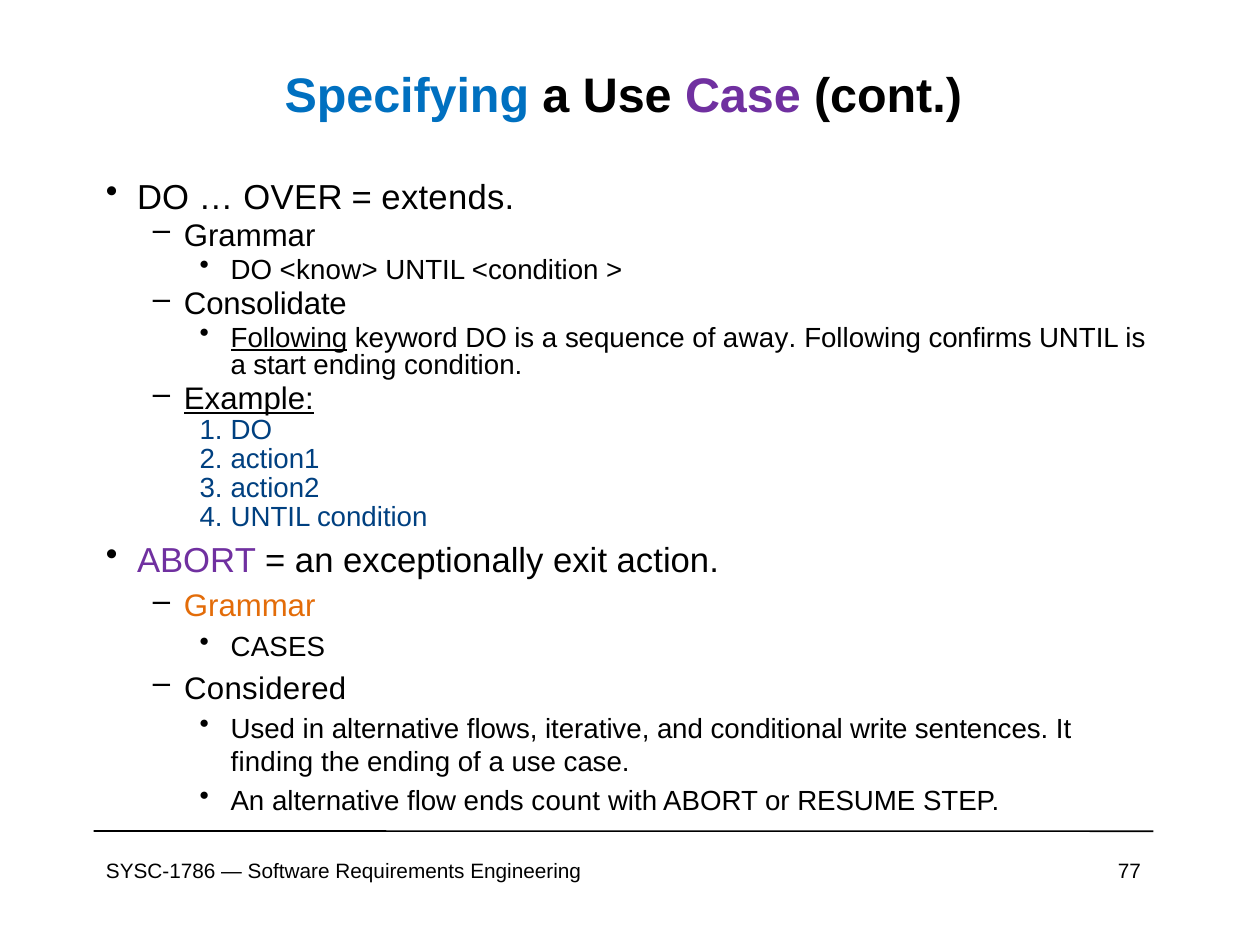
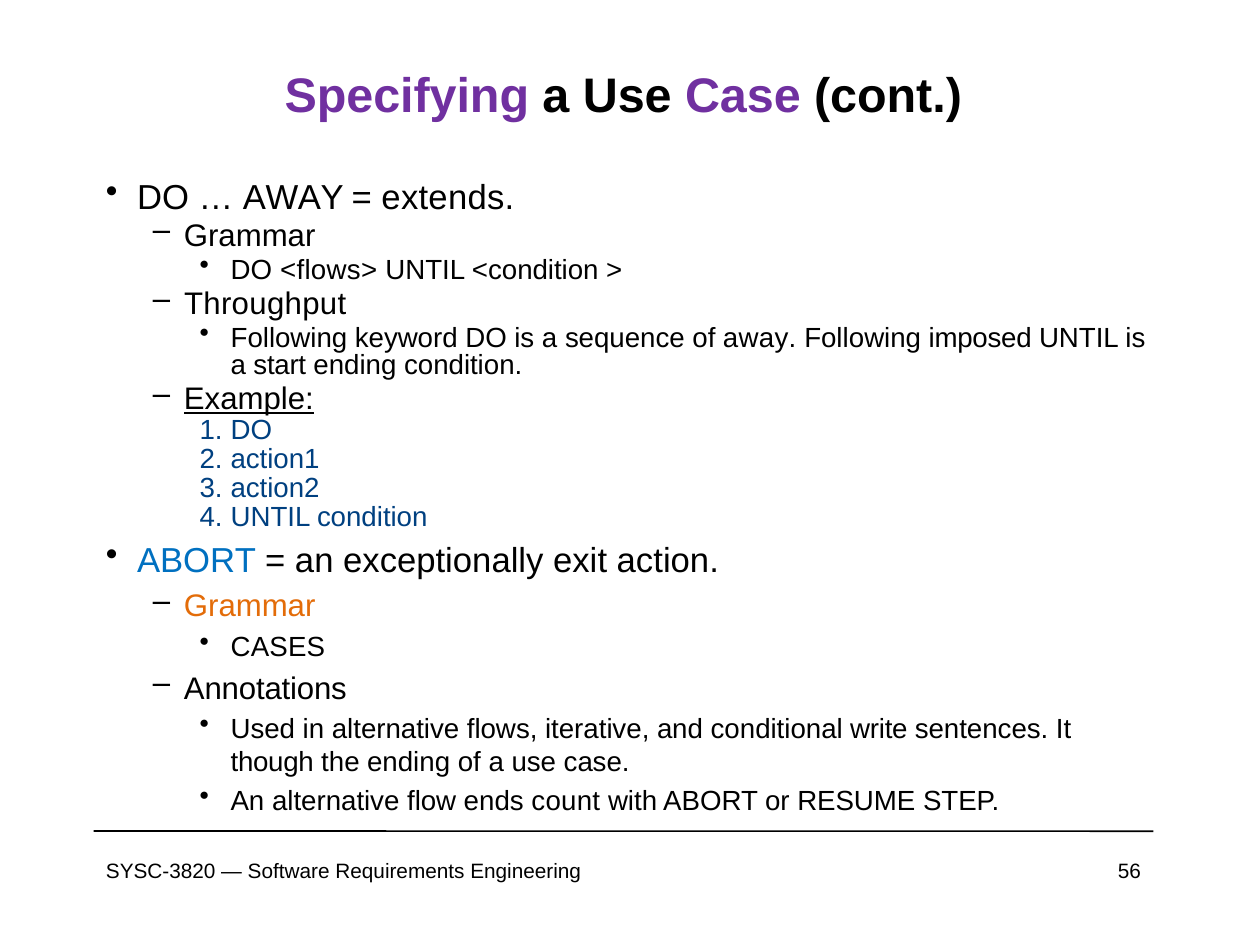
Specifying colour: blue -> purple (407, 97)
OVER: OVER -> AWAY (293, 198)
<know>: <know> -> <flows> (329, 270)
Consolidate: Consolidate -> Throughput (265, 304)
Following underline: present -> none (289, 338)
confirms: confirms -> imposed (980, 338)
ABORT colour: purple -> blue (197, 561)
Considered: Considered -> Annotations (265, 689)
finding: finding -> though (272, 763)
SYSC-1786: SYSC-1786 -> SYSC-3820 (161, 872)
77: 77 -> 56 (1129, 872)
